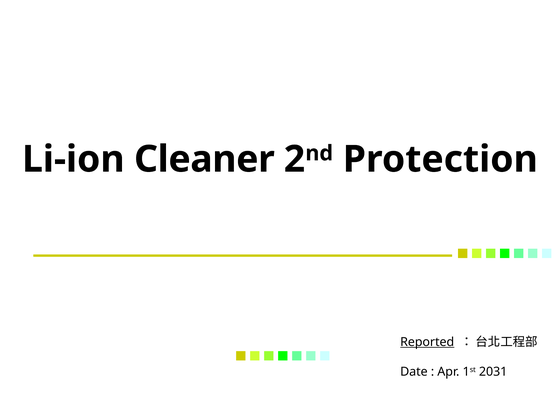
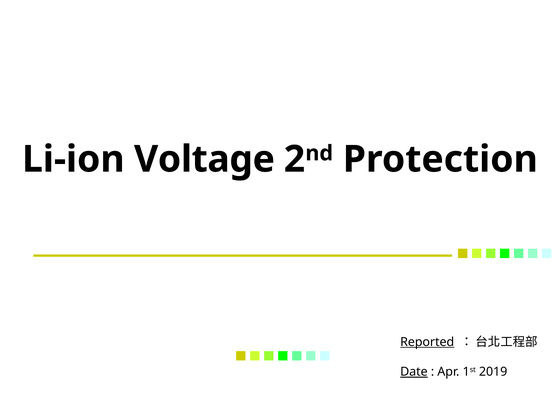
Cleaner: Cleaner -> Voltage (204, 159)
Date underline: none -> present (414, 372)
2031: 2031 -> 2019 (493, 372)
